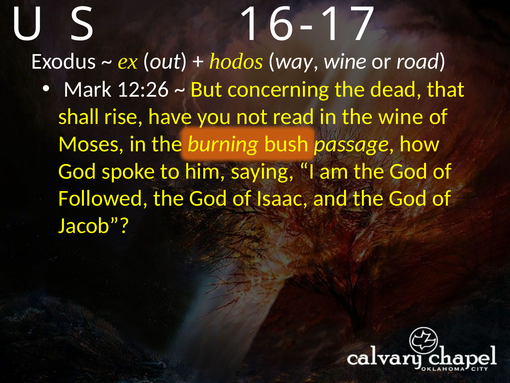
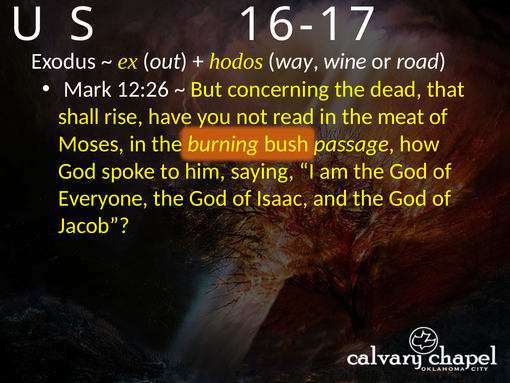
the wine: wine -> meat (401, 117)
Followed: Followed -> Everyone (103, 198)
